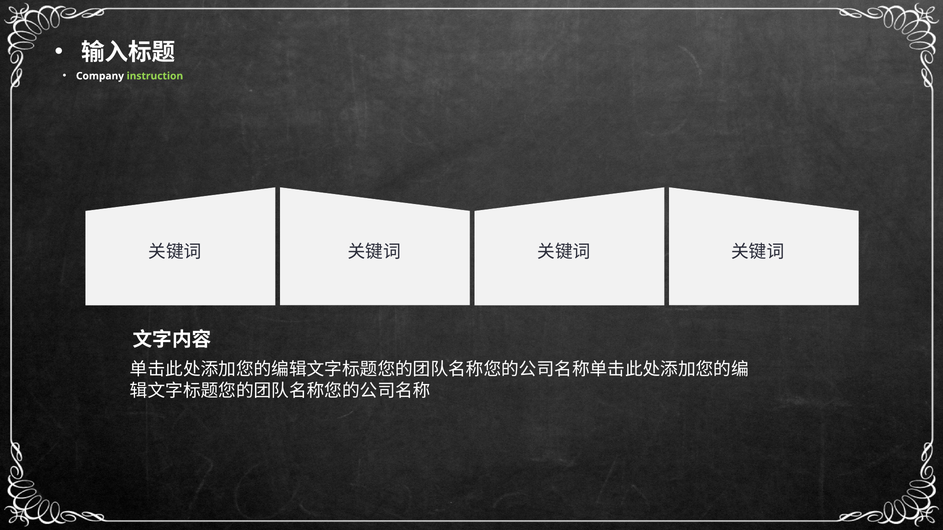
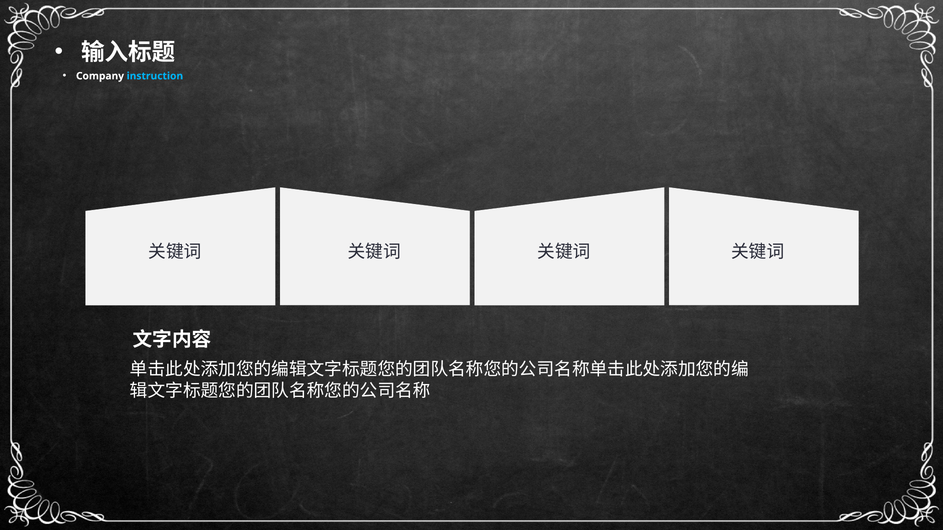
instruction colour: light green -> light blue (155, 76)
